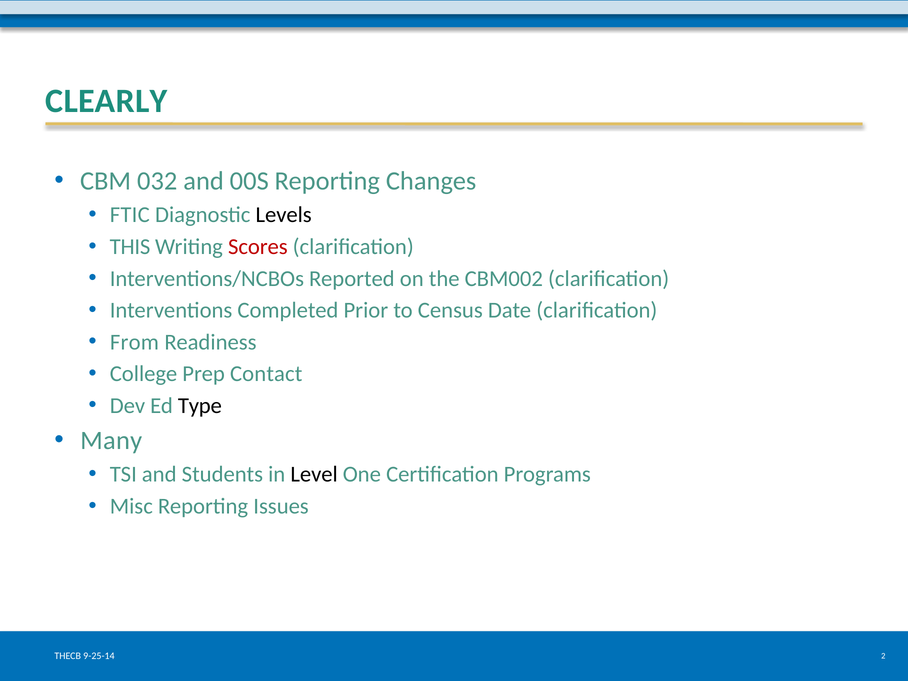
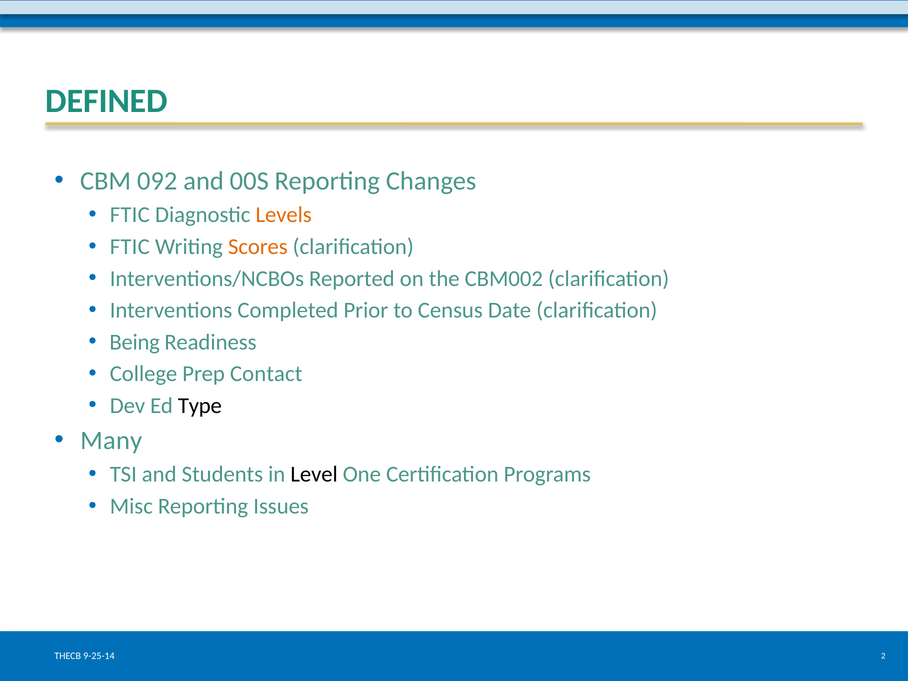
CLEARLY: CLEARLY -> DEFINED (107, 101)
032: 032 -> 092 (157, 181)
Levels colour: black -> orange (284, 215)
THIS: THIS -> FTIC (130, 247)
Scores colour: red -> orange (258, 247)
From: From -> Being (135, 342)
